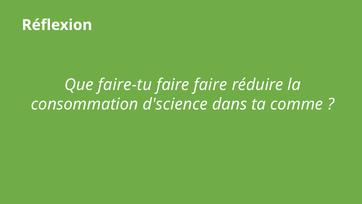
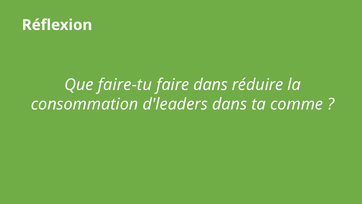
faire faire: faire -> dans (211, 85)
d'science: d'science -> d'leaders (175, 104)
